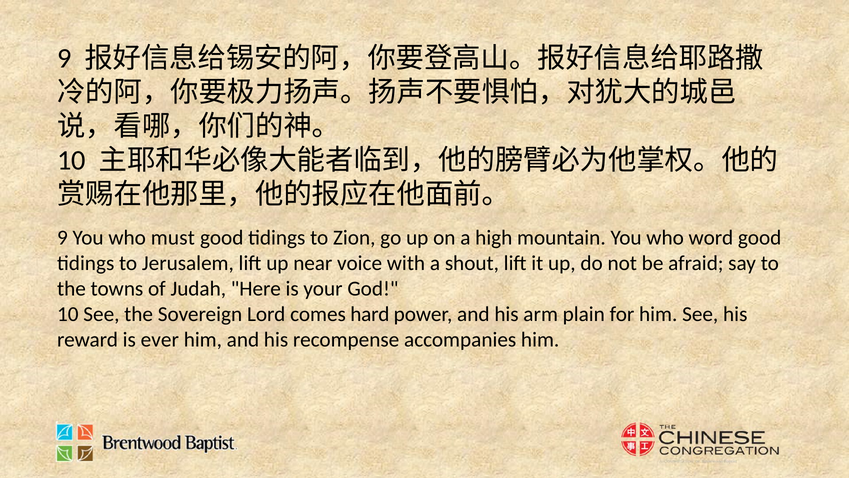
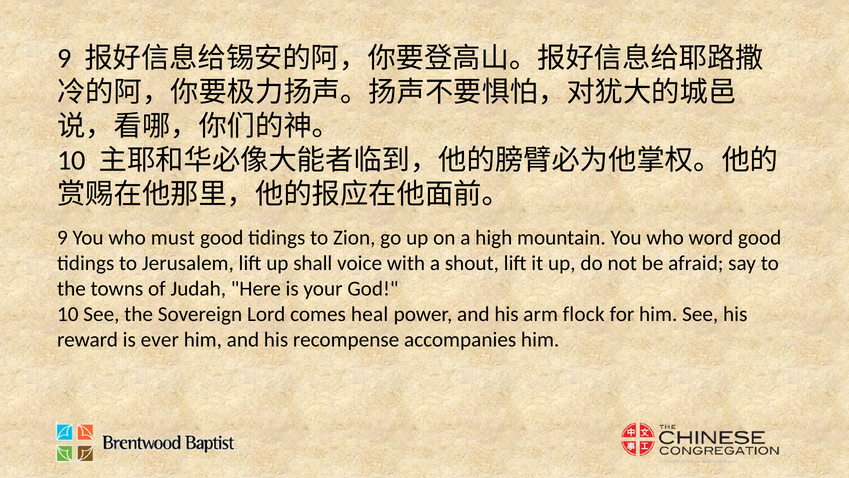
near: near -> shall (313, 263)
hard: hard -> heal (370, 314)
plain: plain -> flock (584, 314)
